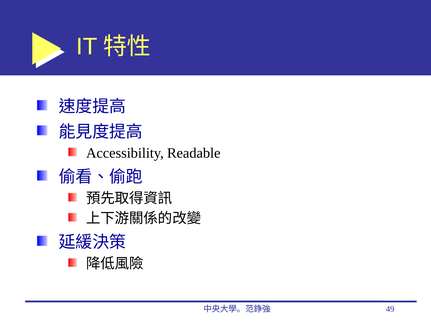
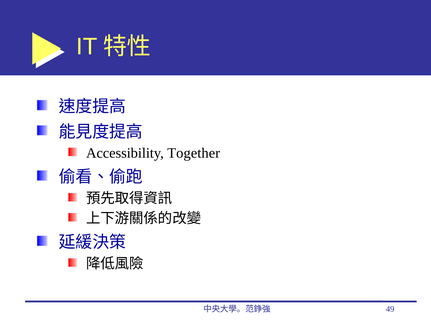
Readable: Readable -> Together (194, 153)
